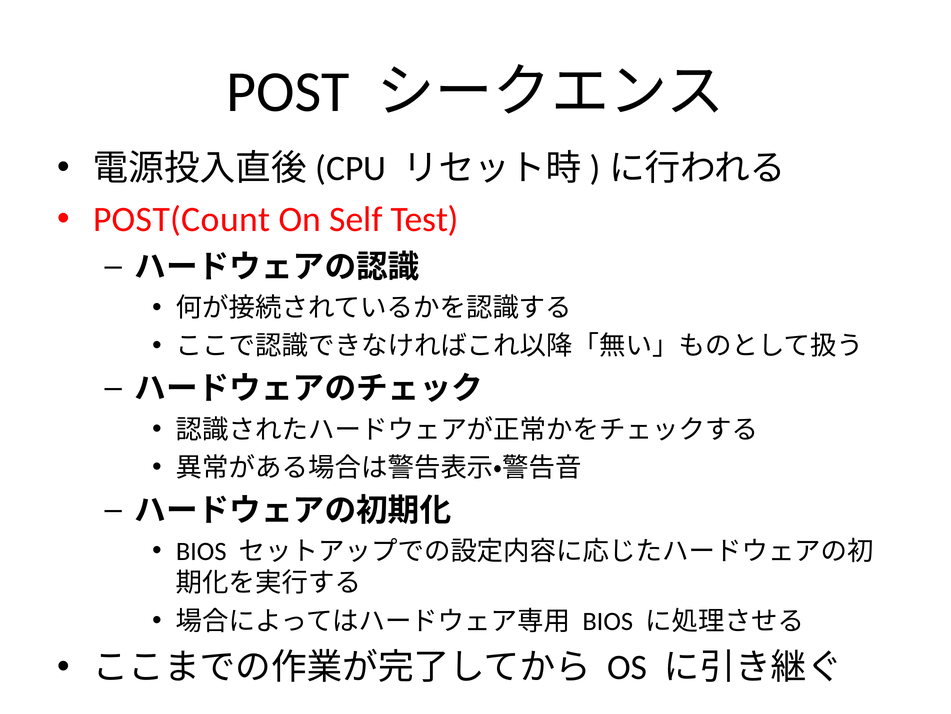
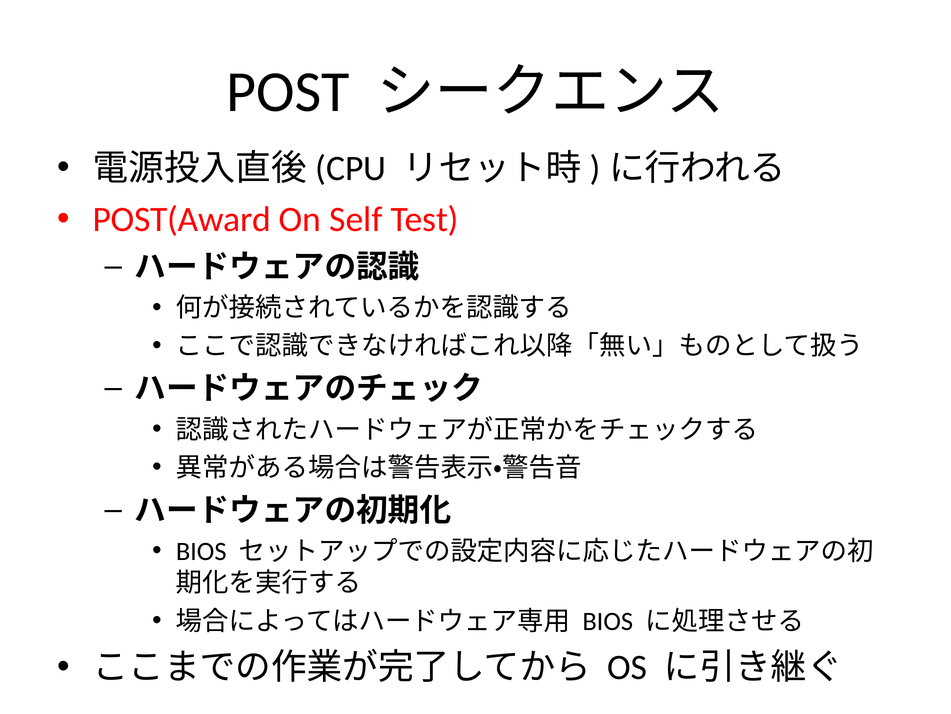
POST(Count: POST(Count -> POST(Award (182, 219)
